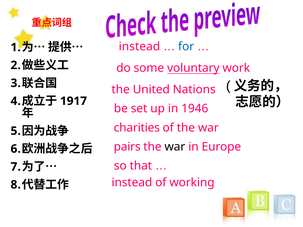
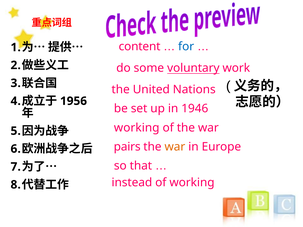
instead: instead -> content (140, 47)
1917: 1917 -> 1956 (74, 101)
charities: charities -> working (137, 128)
war colour: black -> orange (175, 147)
